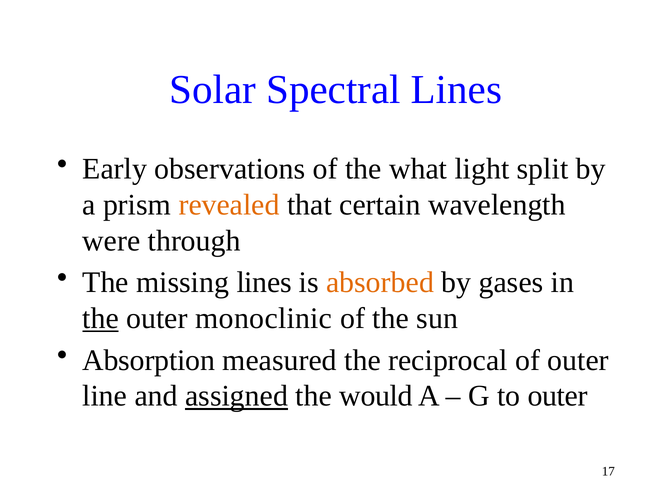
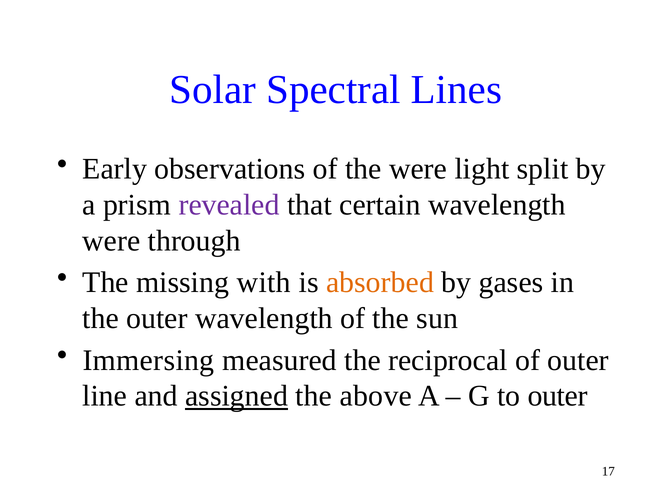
the what: what -> were (418, 169)
revealed colour: orange -> purple (229, 205)
missing lines: lines -> with (264, 282)
the underline: present -> none (101, 318)
outer monoclinic: monoclinic -> wavelength (264, 318)
Absorption: Absorption -> Immersing (149, 360)
would: would -> above (376, 396)
